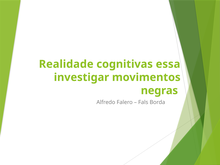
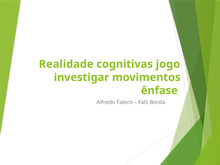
essa: essa -> jogo (168, 64)
negras: negras -> ênfase (159, 91)
